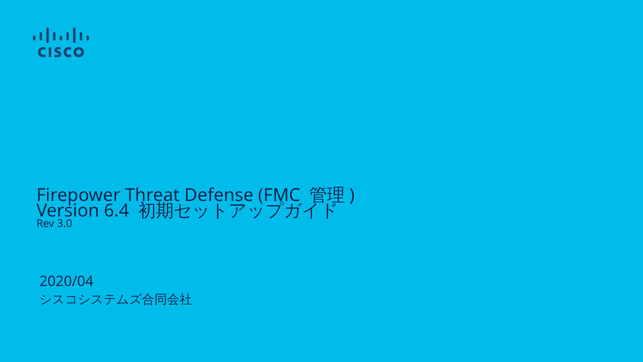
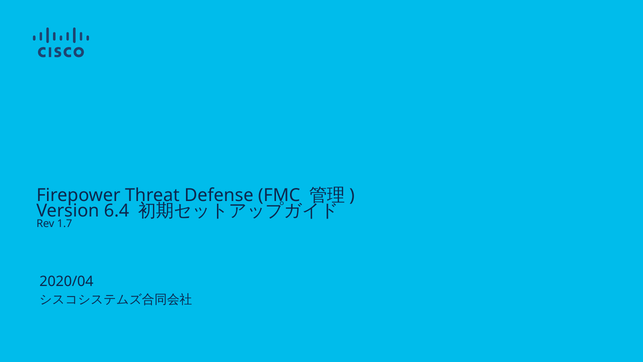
3.0: 3.0 -> 1.7 (65, 224)
